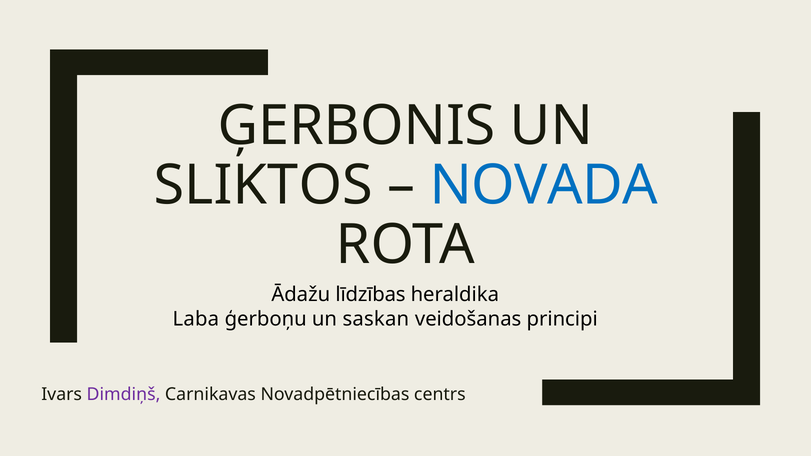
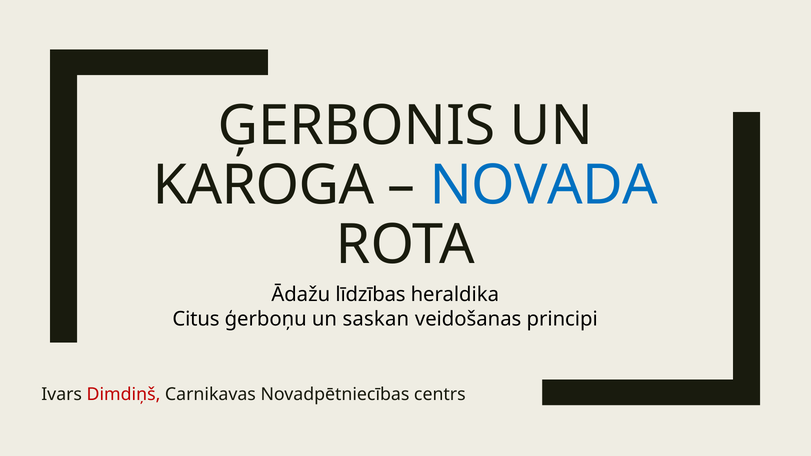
SLIKTOS: SLIKTOS -> KAROGA (264, 185)
Laba: Laba -> Citus (196, 319)
Dimdiņš colour: purple -> red (123, 395)
